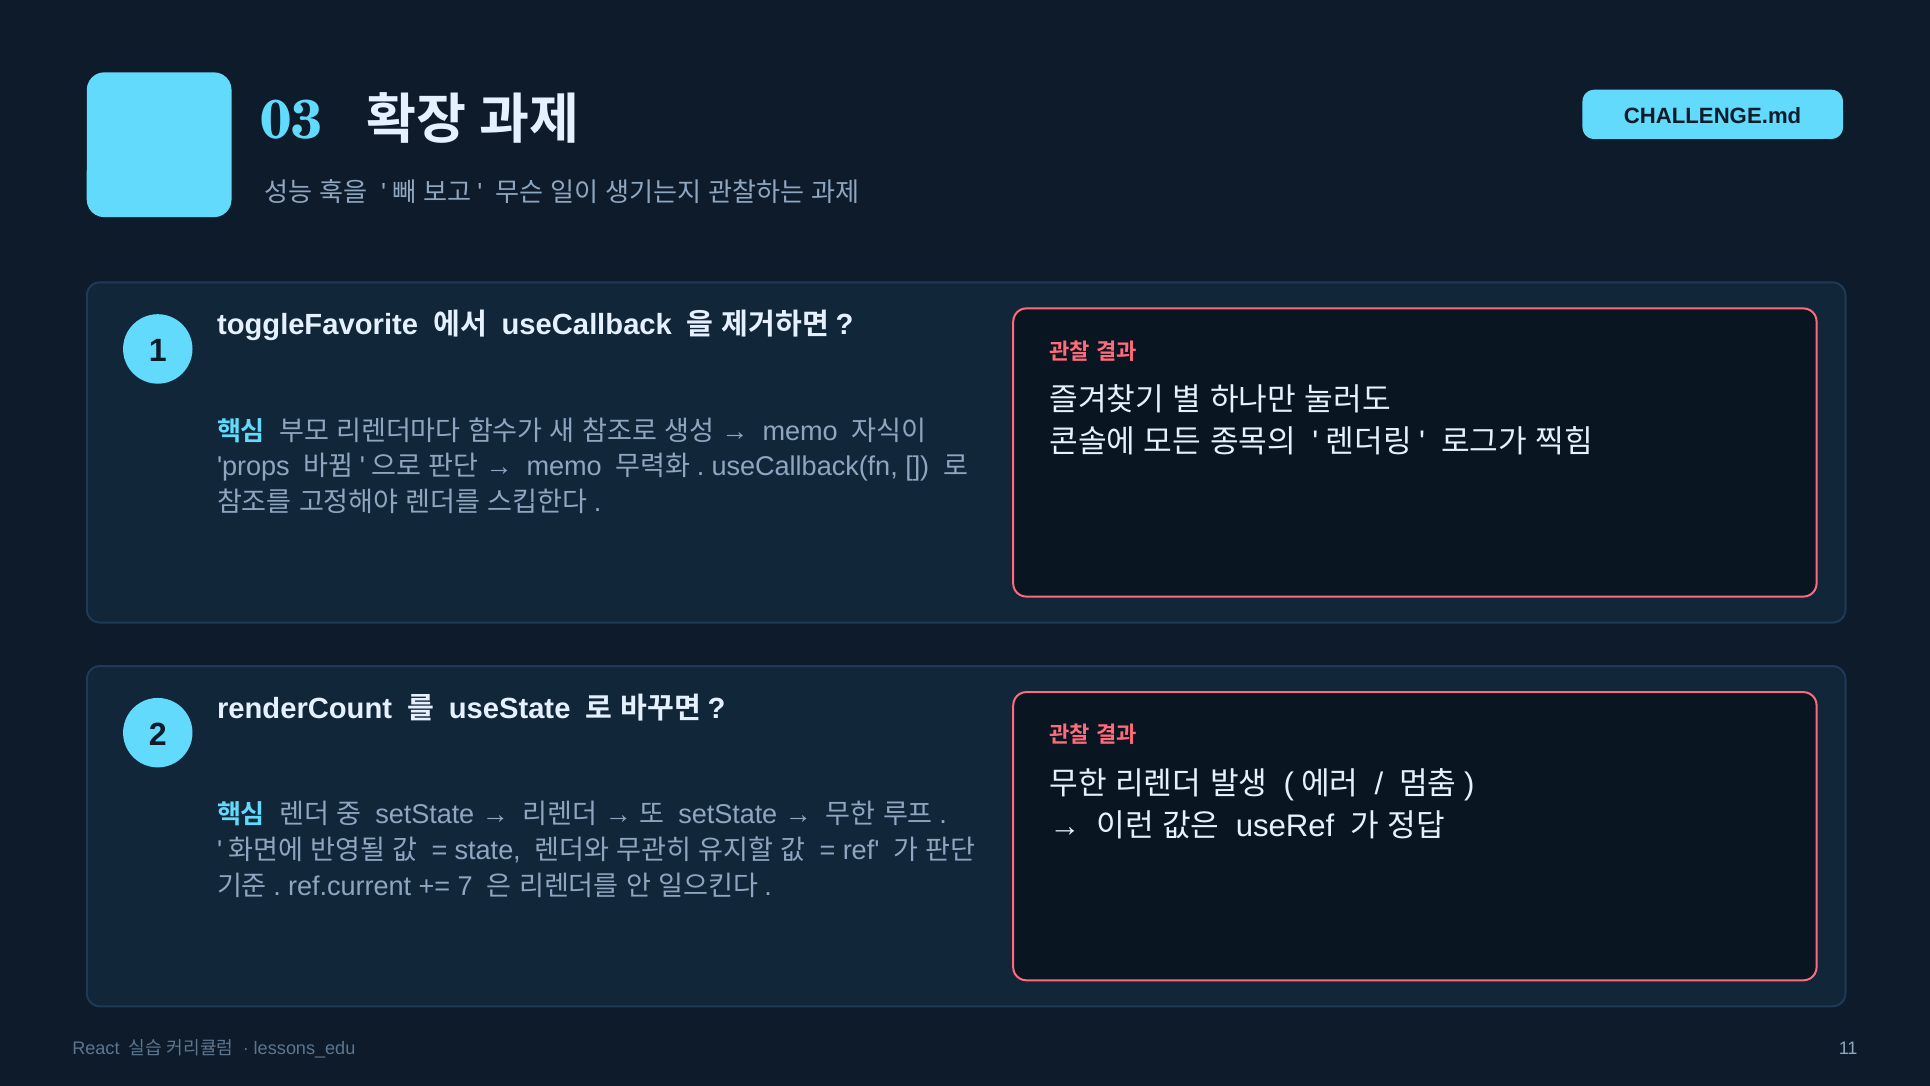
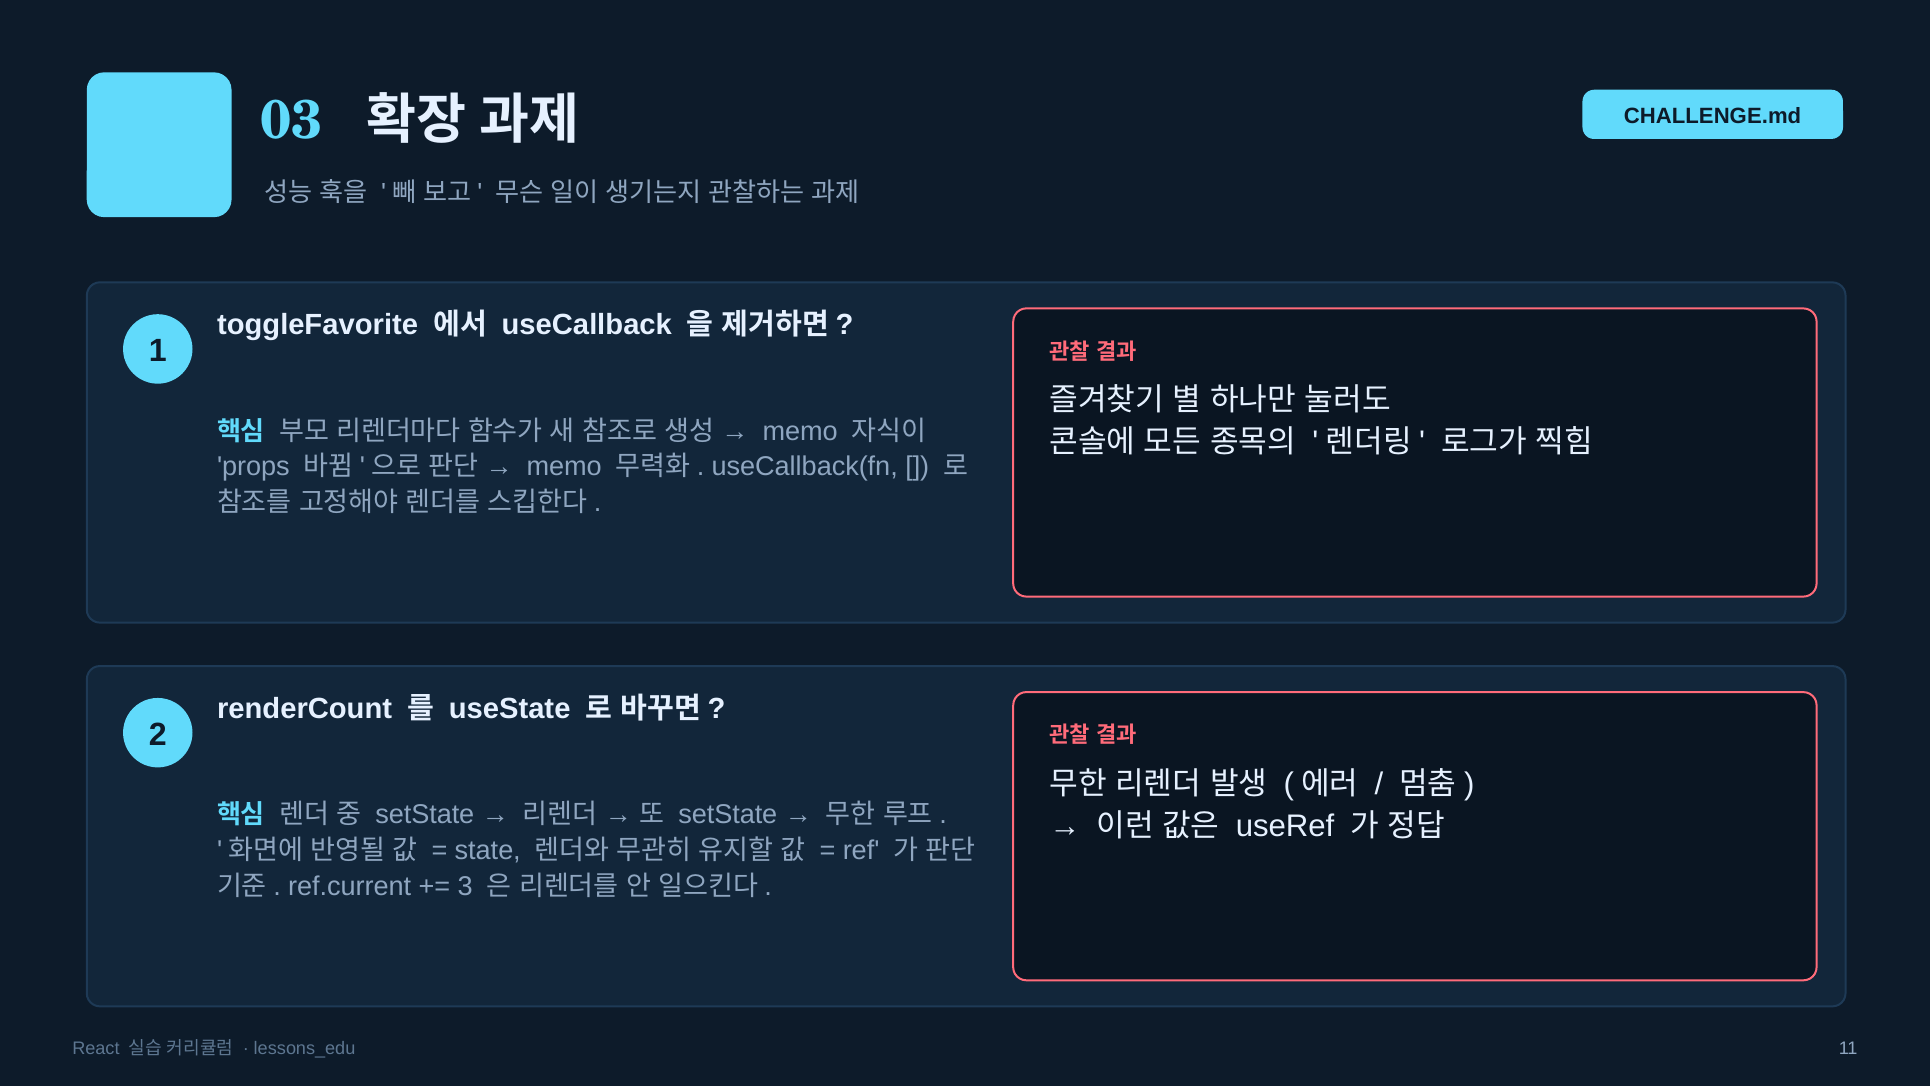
7: 7 -> 3 (465, 886)
